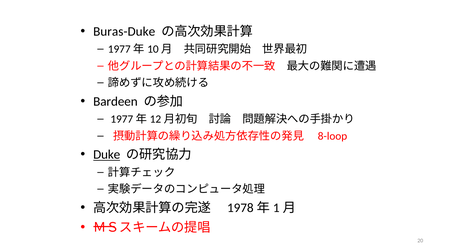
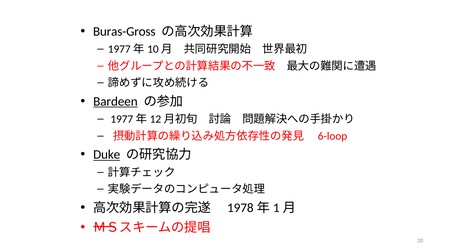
Buras-Duke: Buras-Duke -> Buras-Gross (124, 31)
Bardeen underline: none -> present (115, 102)
8-loop: 8-loop -> 6-loop (333, 136)
